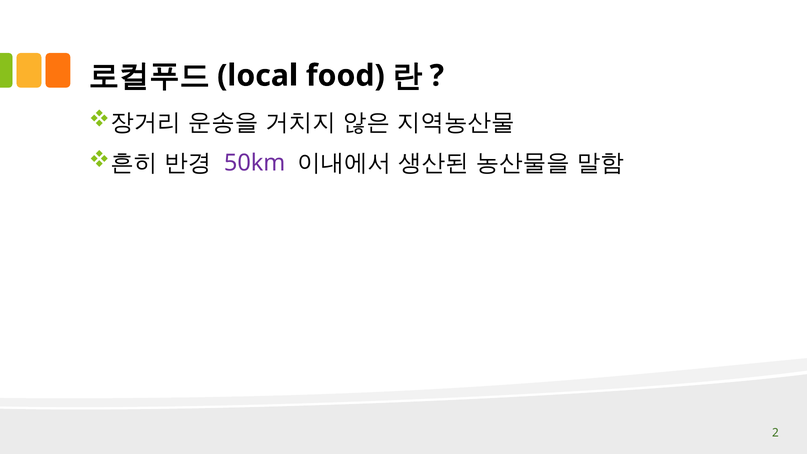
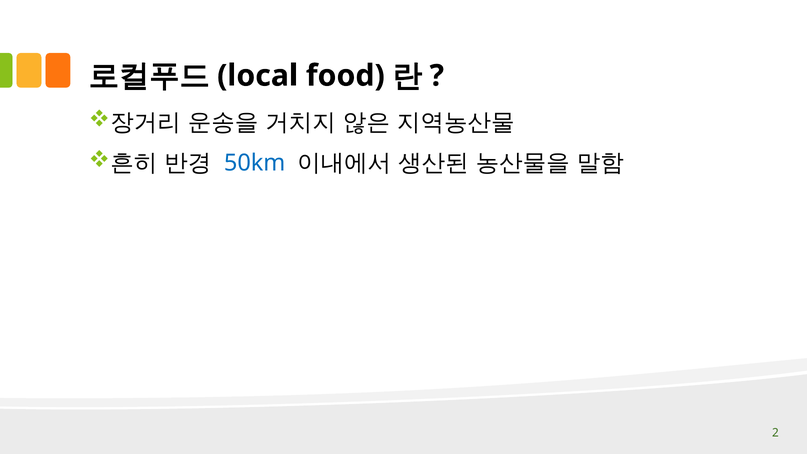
50km colour: purple -> blue (255, 163)
